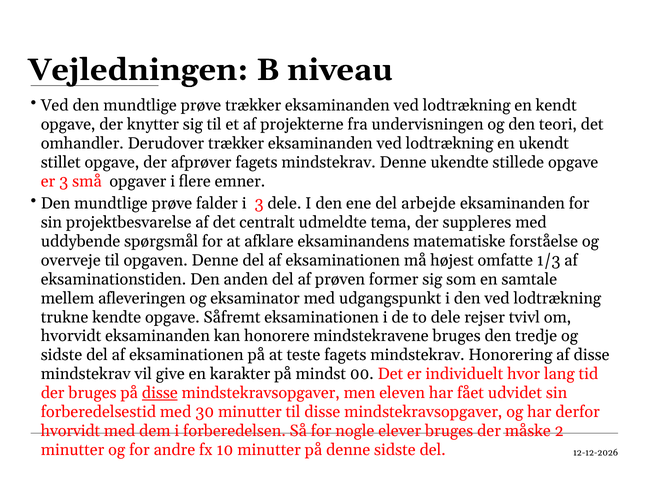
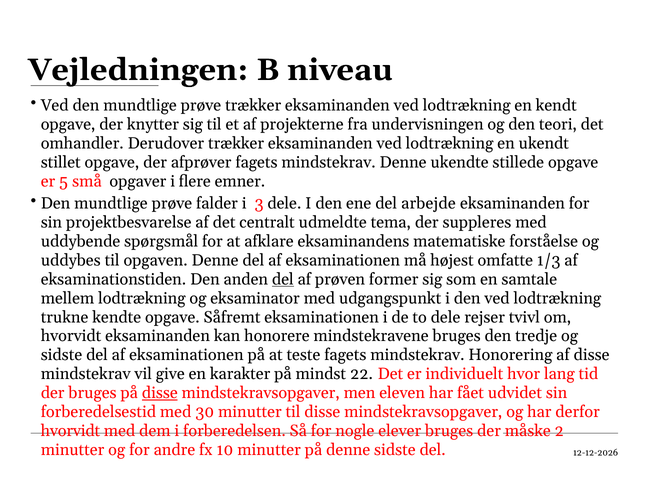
er 3: 3 -> 5 (64, 181)
overveje: overveje -> uddybes (71, 260)
del underline: none -> present (283, 279)
mellem afleveringen: afleveringen -> lodtrækning (142, 298)
00: 00 -> 22 (362, 374)
